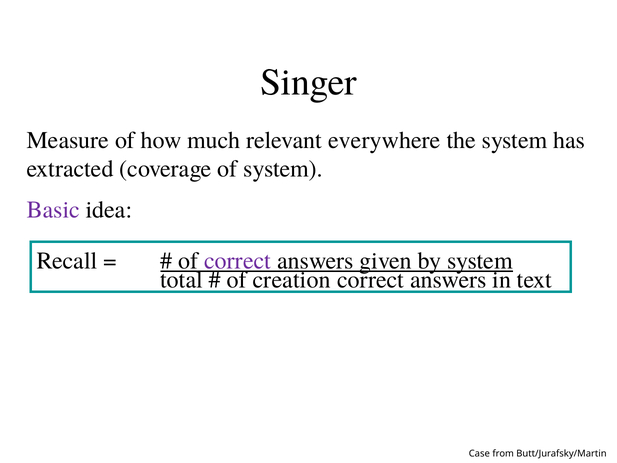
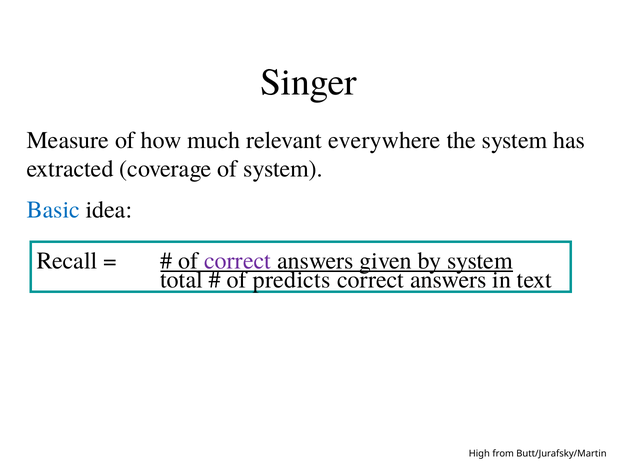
Basic colour: purple -> blue (53, 210)
creation: creation -> predicts (292, 280)
Case: Case -> High (479, 453)
